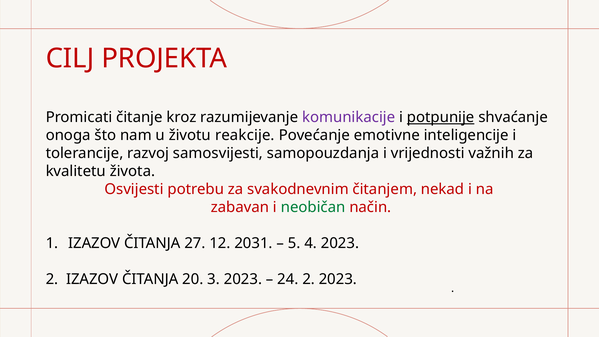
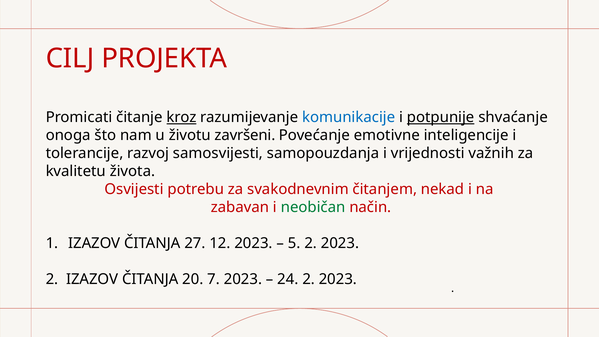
kroz underline: none -> present (182, 117)
komunikacije colour: purple -> blue (349, 117)
reakcije: reakcije -> završeni (245, 135)
12 2031: 2031 -> 2023 (254, 243)
5 4: 4 -> 2 (311, 243)
3: 3 -> 7 (214, 279)
